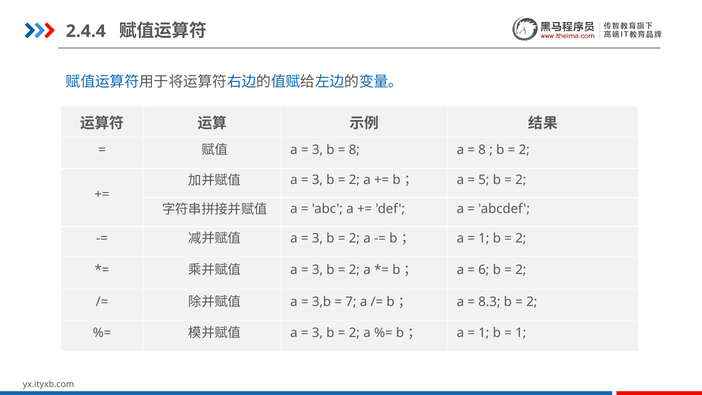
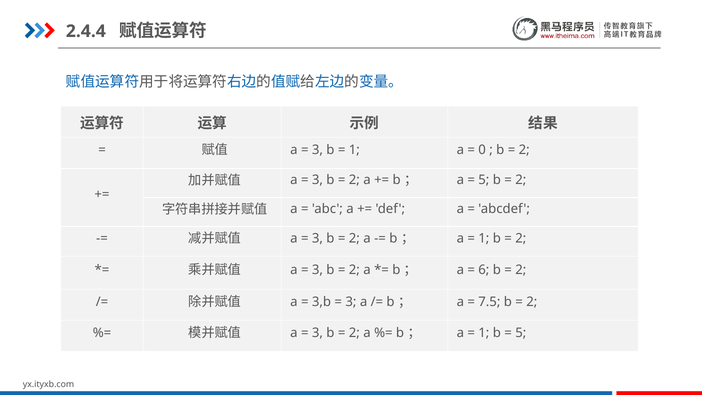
8: 8 -> 1 (354, 150)
8: 8 -> 0 (482, 150)
7: 7 -> 3 (351, 302)
8.3: 8.3 -> 7.5 (489, 302)
1: 1 -> 5 (521, 333)
